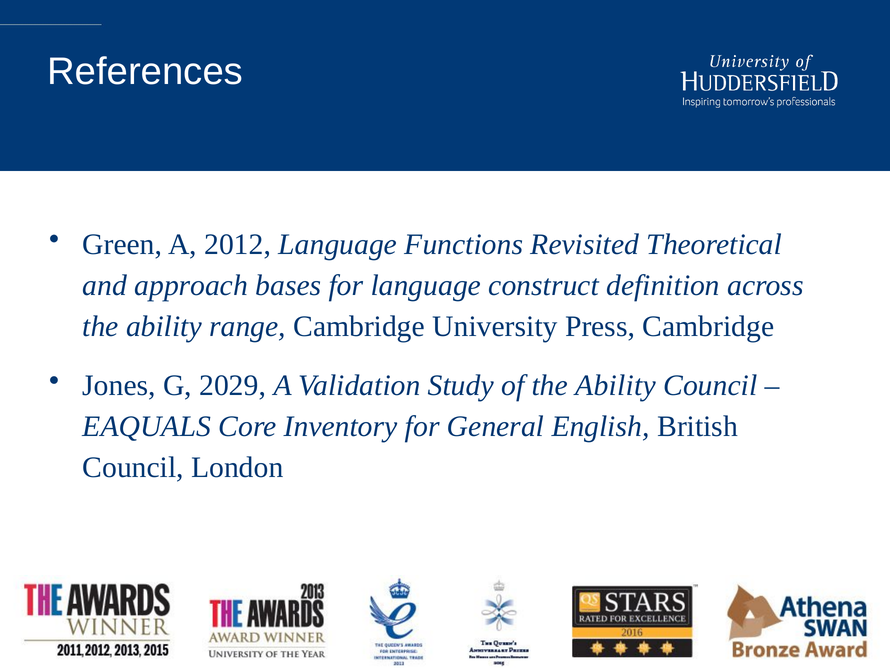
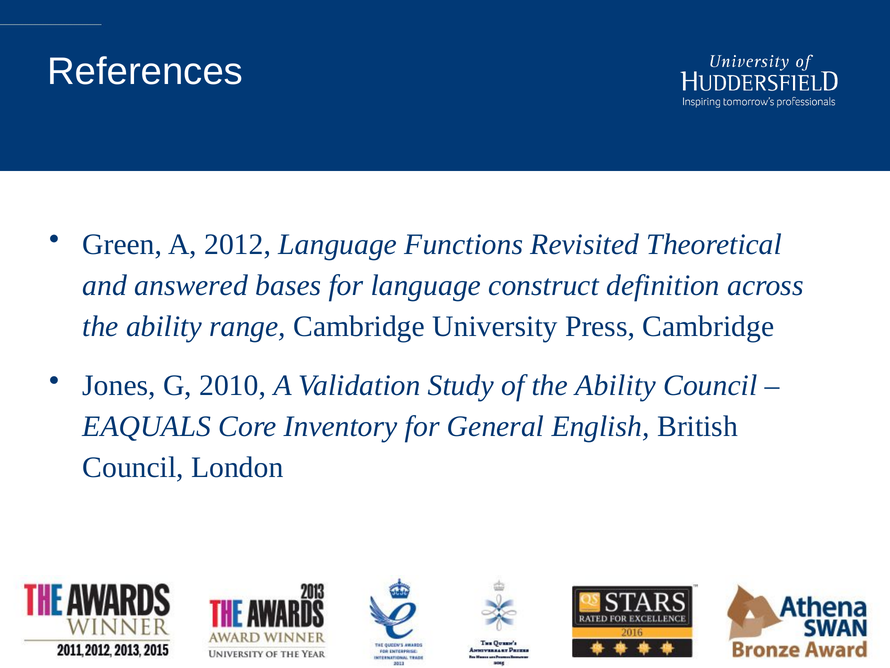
approach: approach -> answered (191, 285)
2029: 2029 -> 2010 (233, 385)
